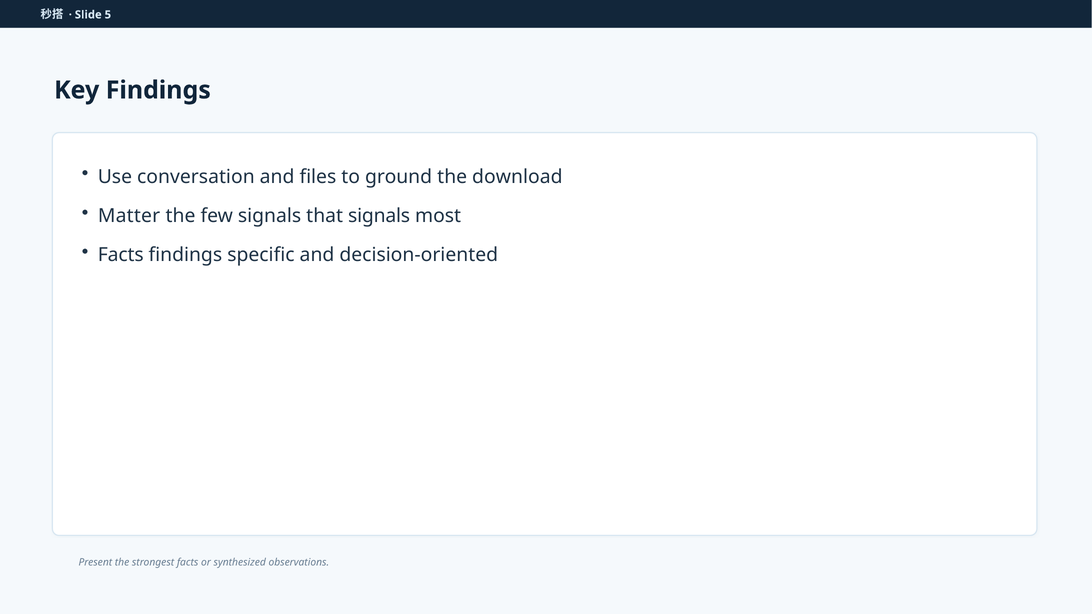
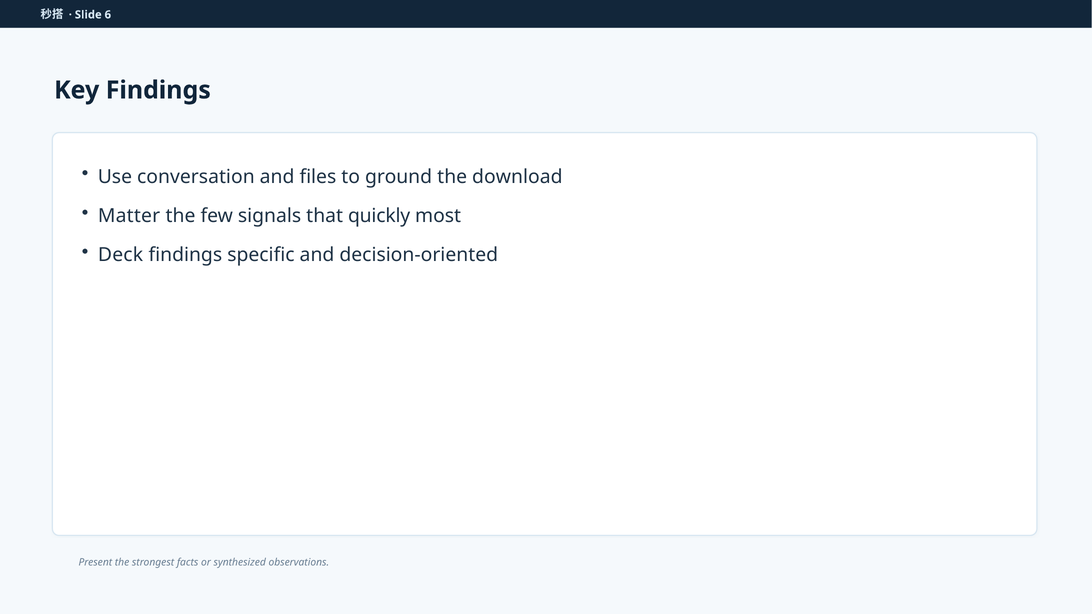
5: 5 -> 6 (108, 15)
that signals: signals -> quickly (379, 216)
Facts: Facts -> Deck (121, 255)
